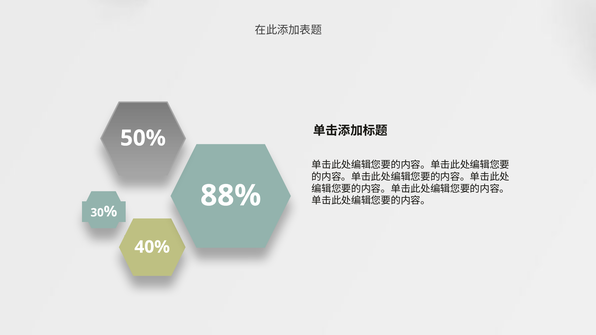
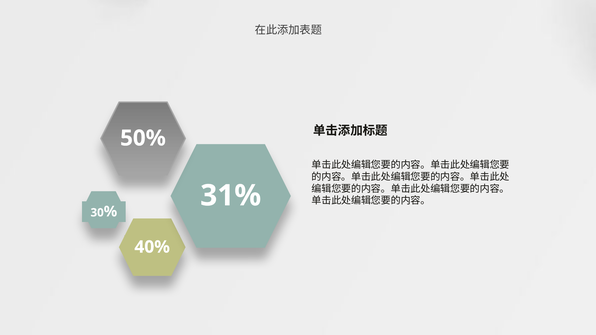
88%: 88% -> 31% (231, 196)
